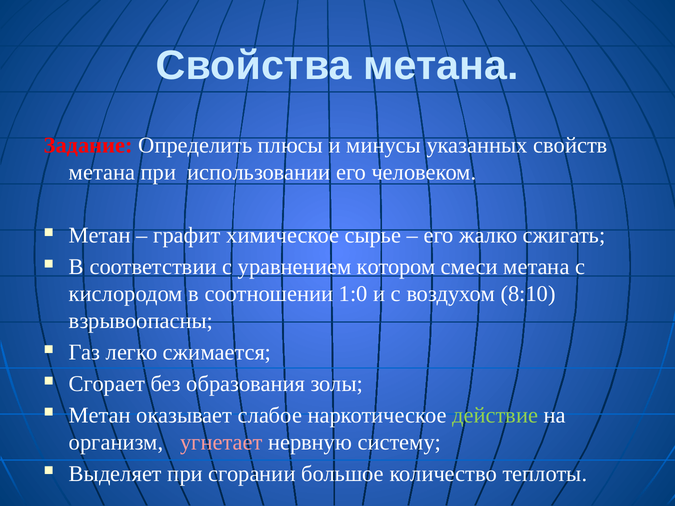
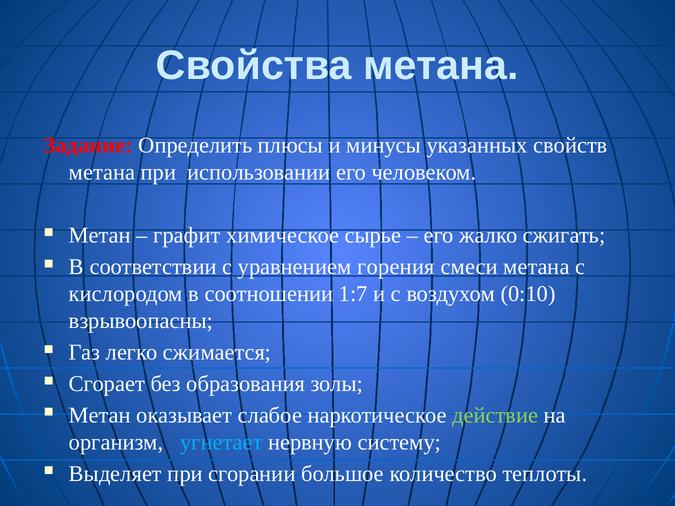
котором: котором -> горения (396, 267)
1:0: 1:0 -> 1:7 (353, 294)
8:10: 8:10 -> 0:10 (528, 294)
угнетает colour: pink -> light blue (221, 443)
